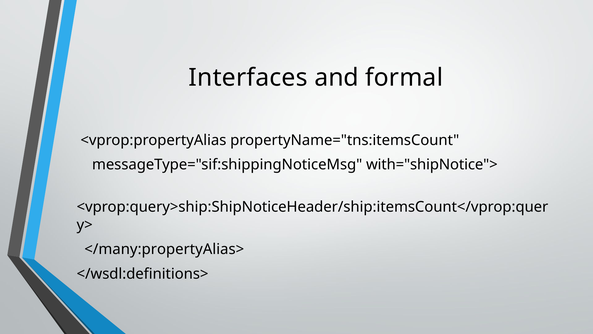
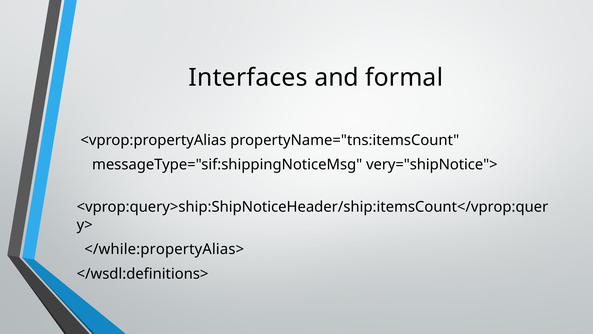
with="shipNotice">: with="shipNotice"> -> very="shipNotice"> (432, 164)
</many:propertyAlias>: </many:propertyAlias> -> </while:propertyAlias> (164, 249)
